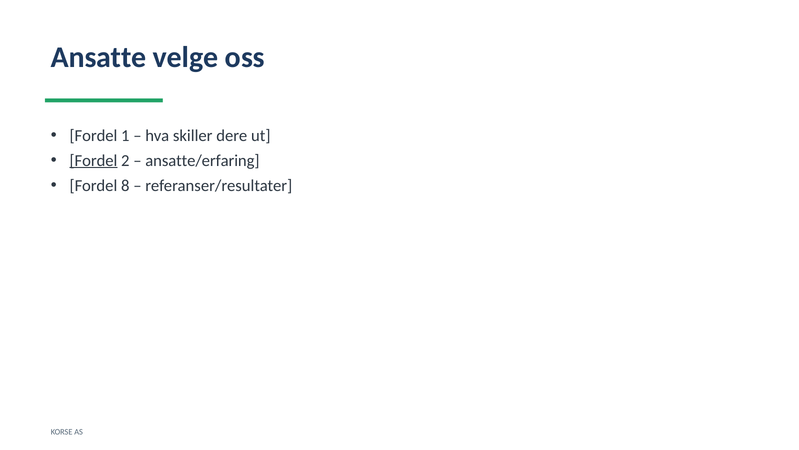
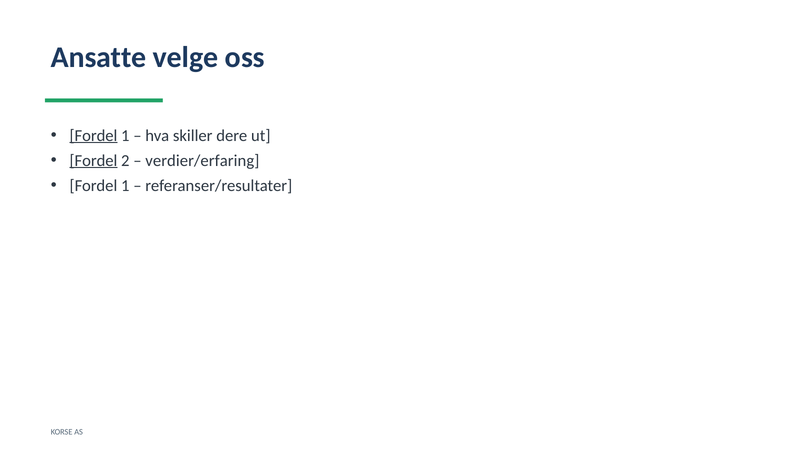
Fordel underline: none -> present (93, 135)
ansatte/erfaring: ansatte/erfaring -> verdier/erfaring (202, 160)
8: 8 -> 1 (125, 185)
